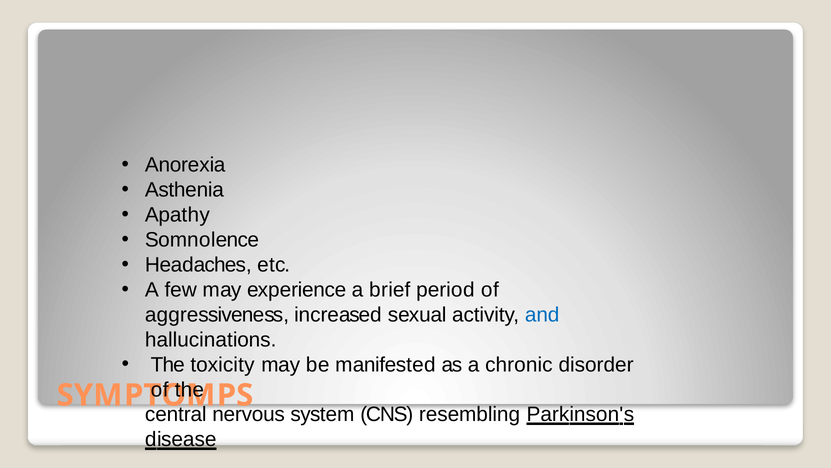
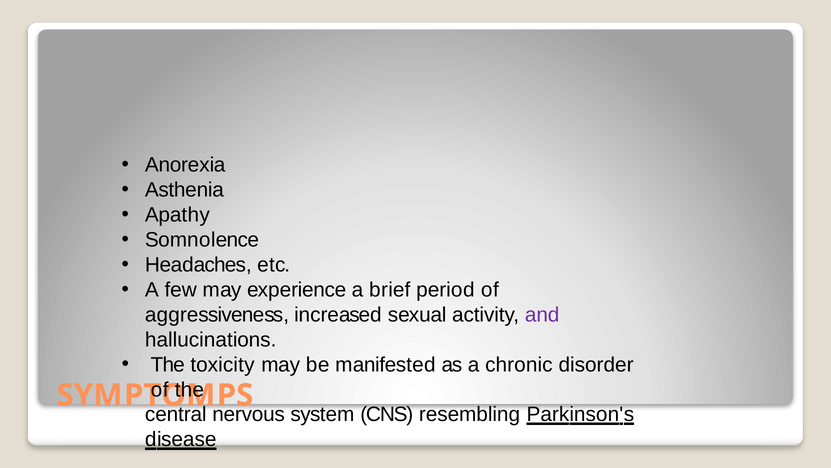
and colour: blue -> purple (542, 314)
